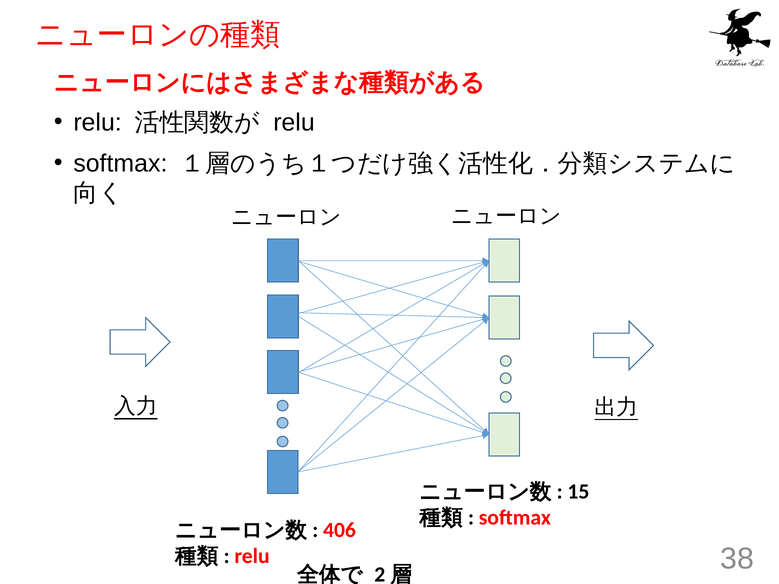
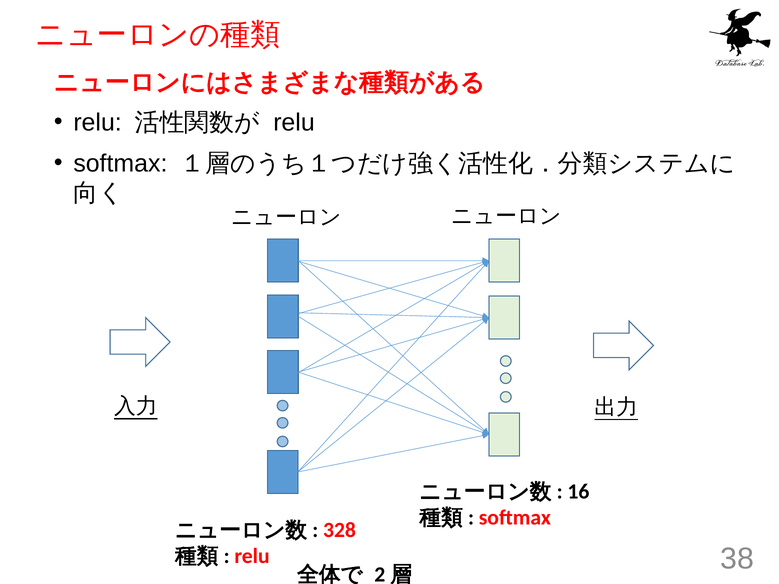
15: 15 -> 16 (578, 492)
406: 406 -> 328 (340, 530)
